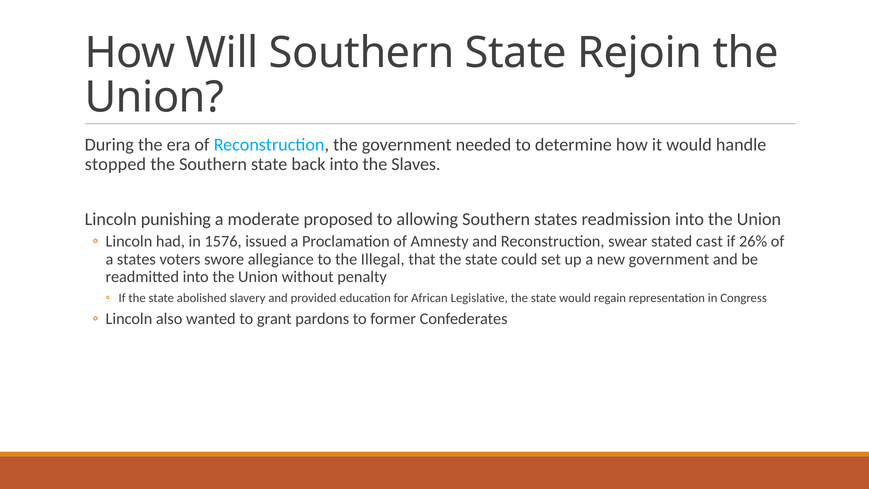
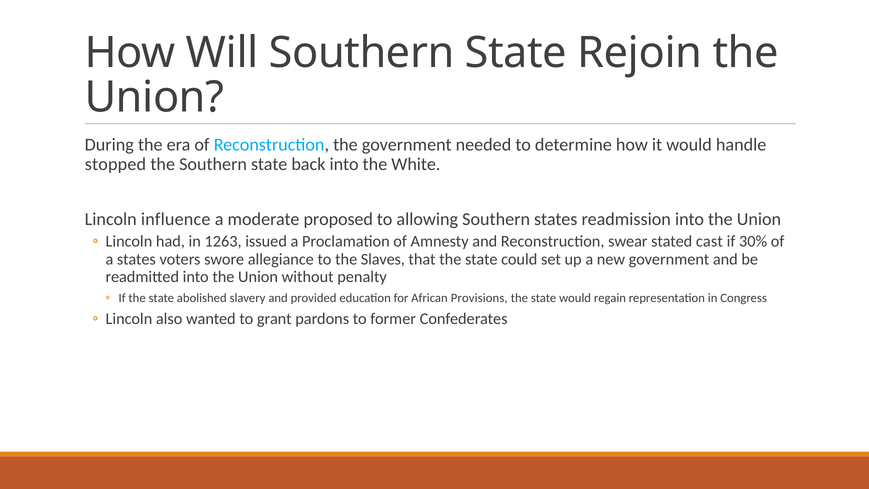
Slaves: Slaves -> White (416, 164)
punishing: punishing -> influence (176, 219)
1576: 1576 -> 1263 (223, 242)
26%: 26% -> 30% (753, 242)
Illegal: Illegal -> Slaves (383, 259)
Legislative: Legislative -> Provisions (479, 298)
